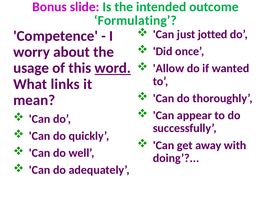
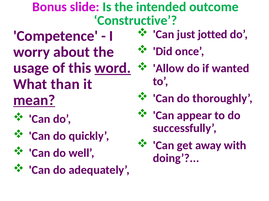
Formulating: Formulating -> Constructive (136, 21)
links: links -> than (65, 84)
mean underline: none -> present (34, 101)
